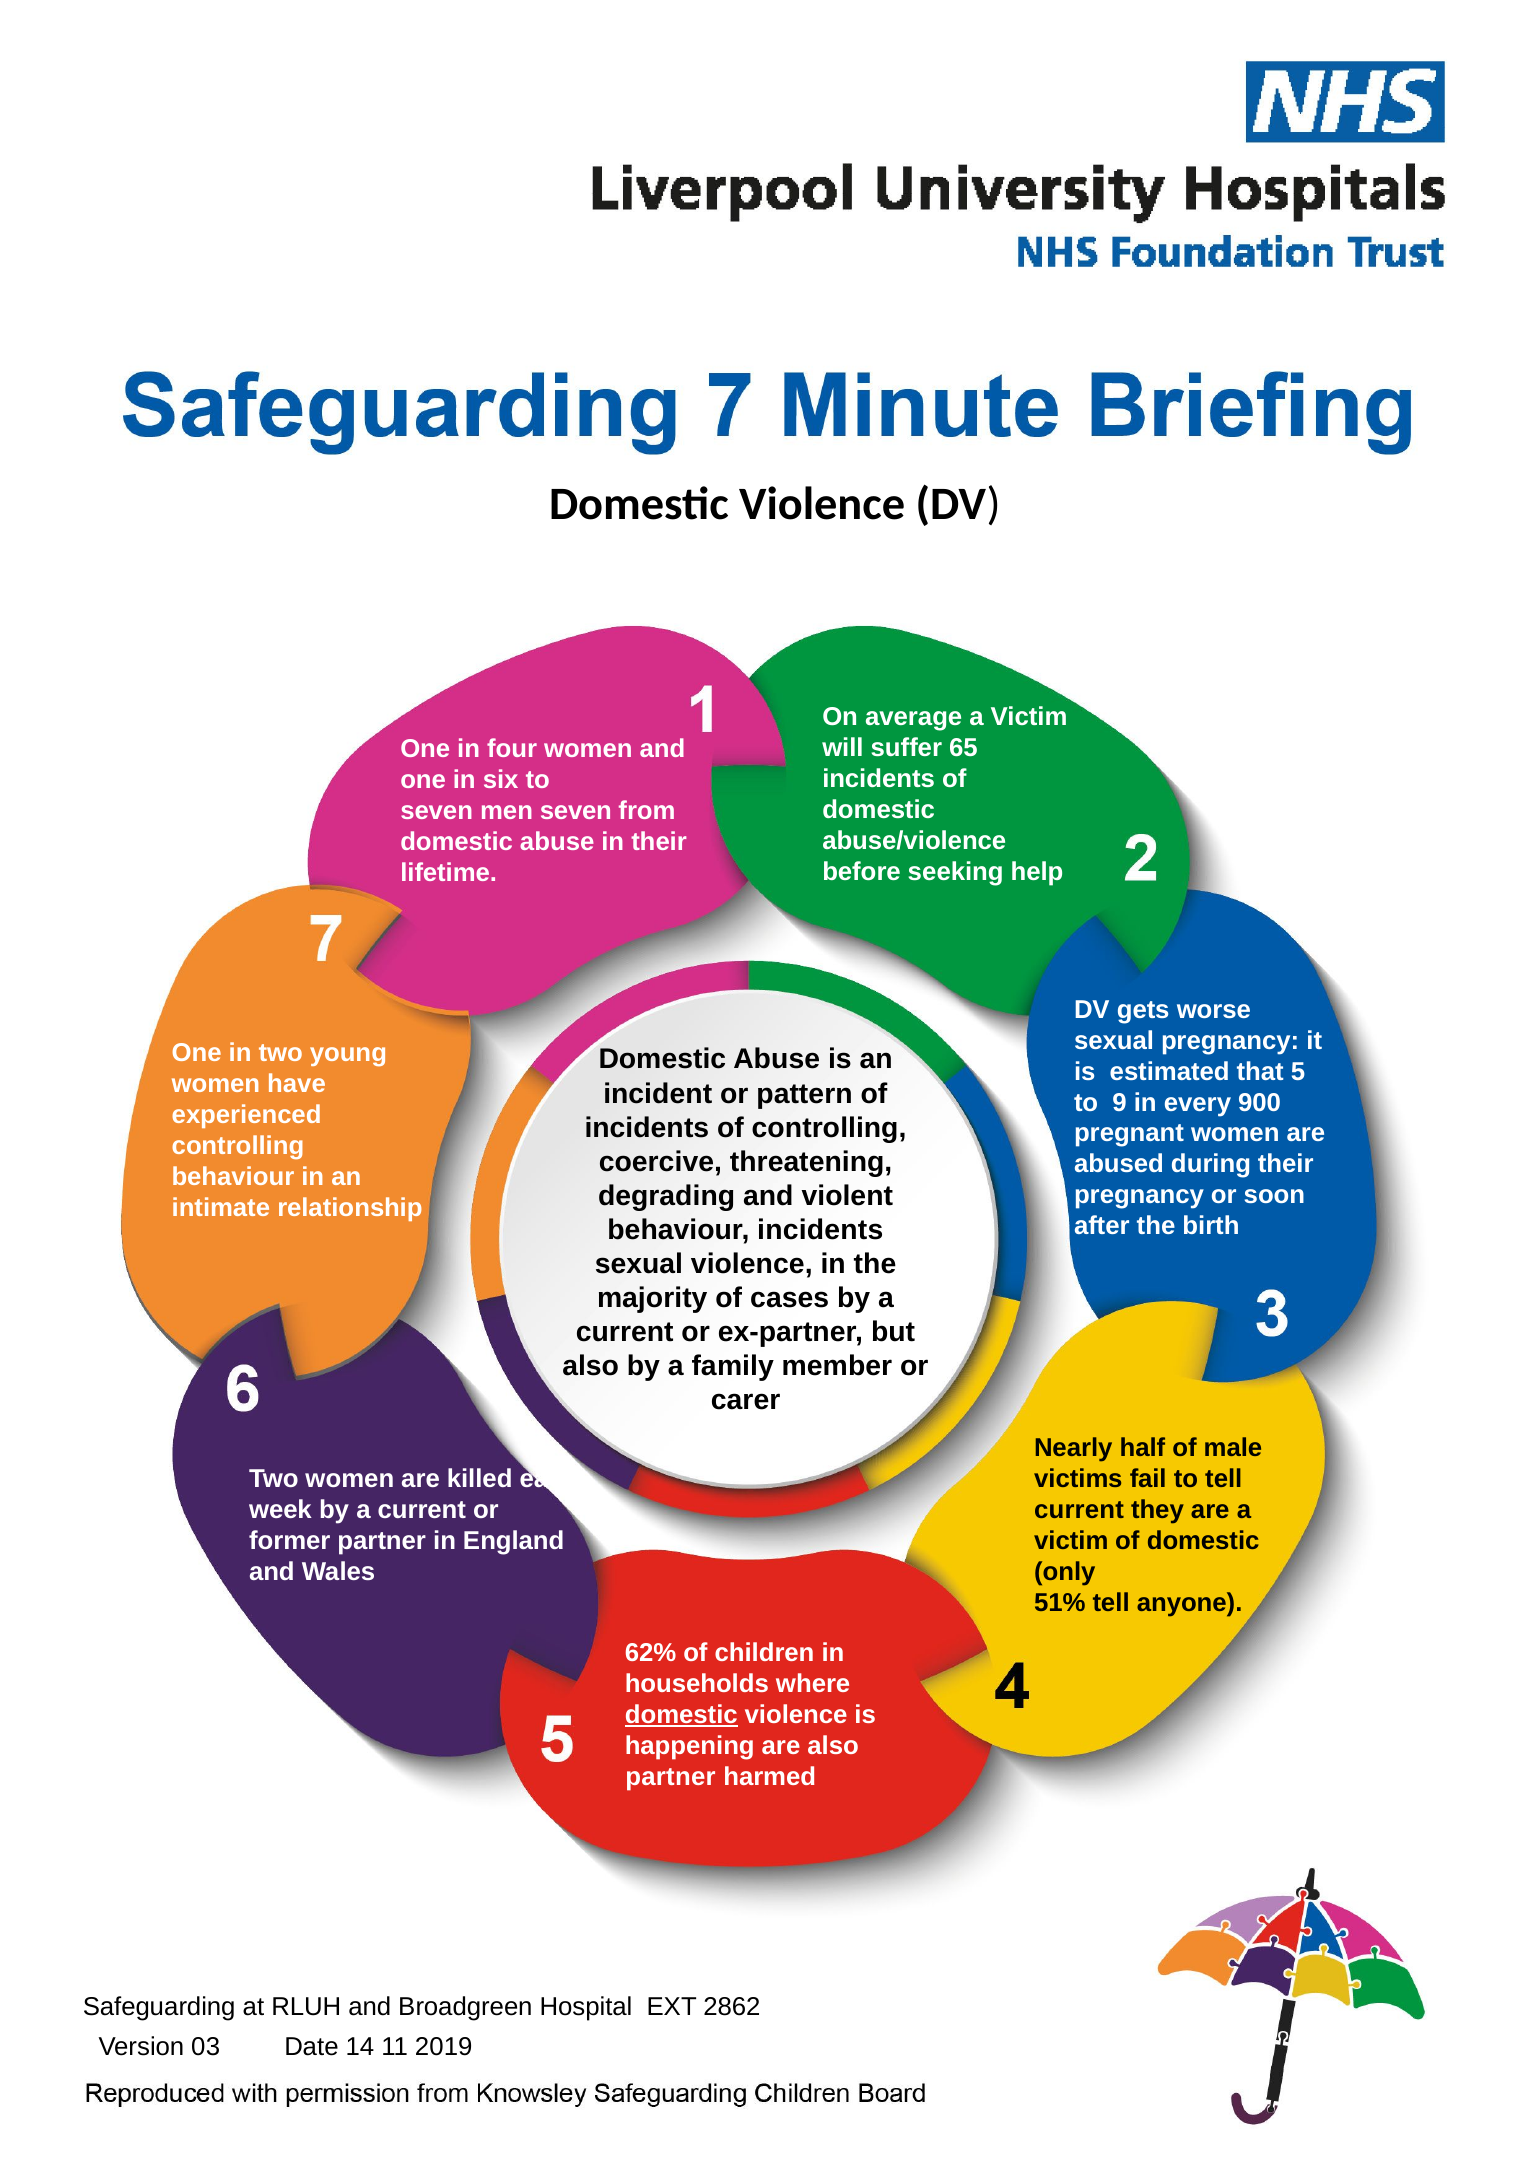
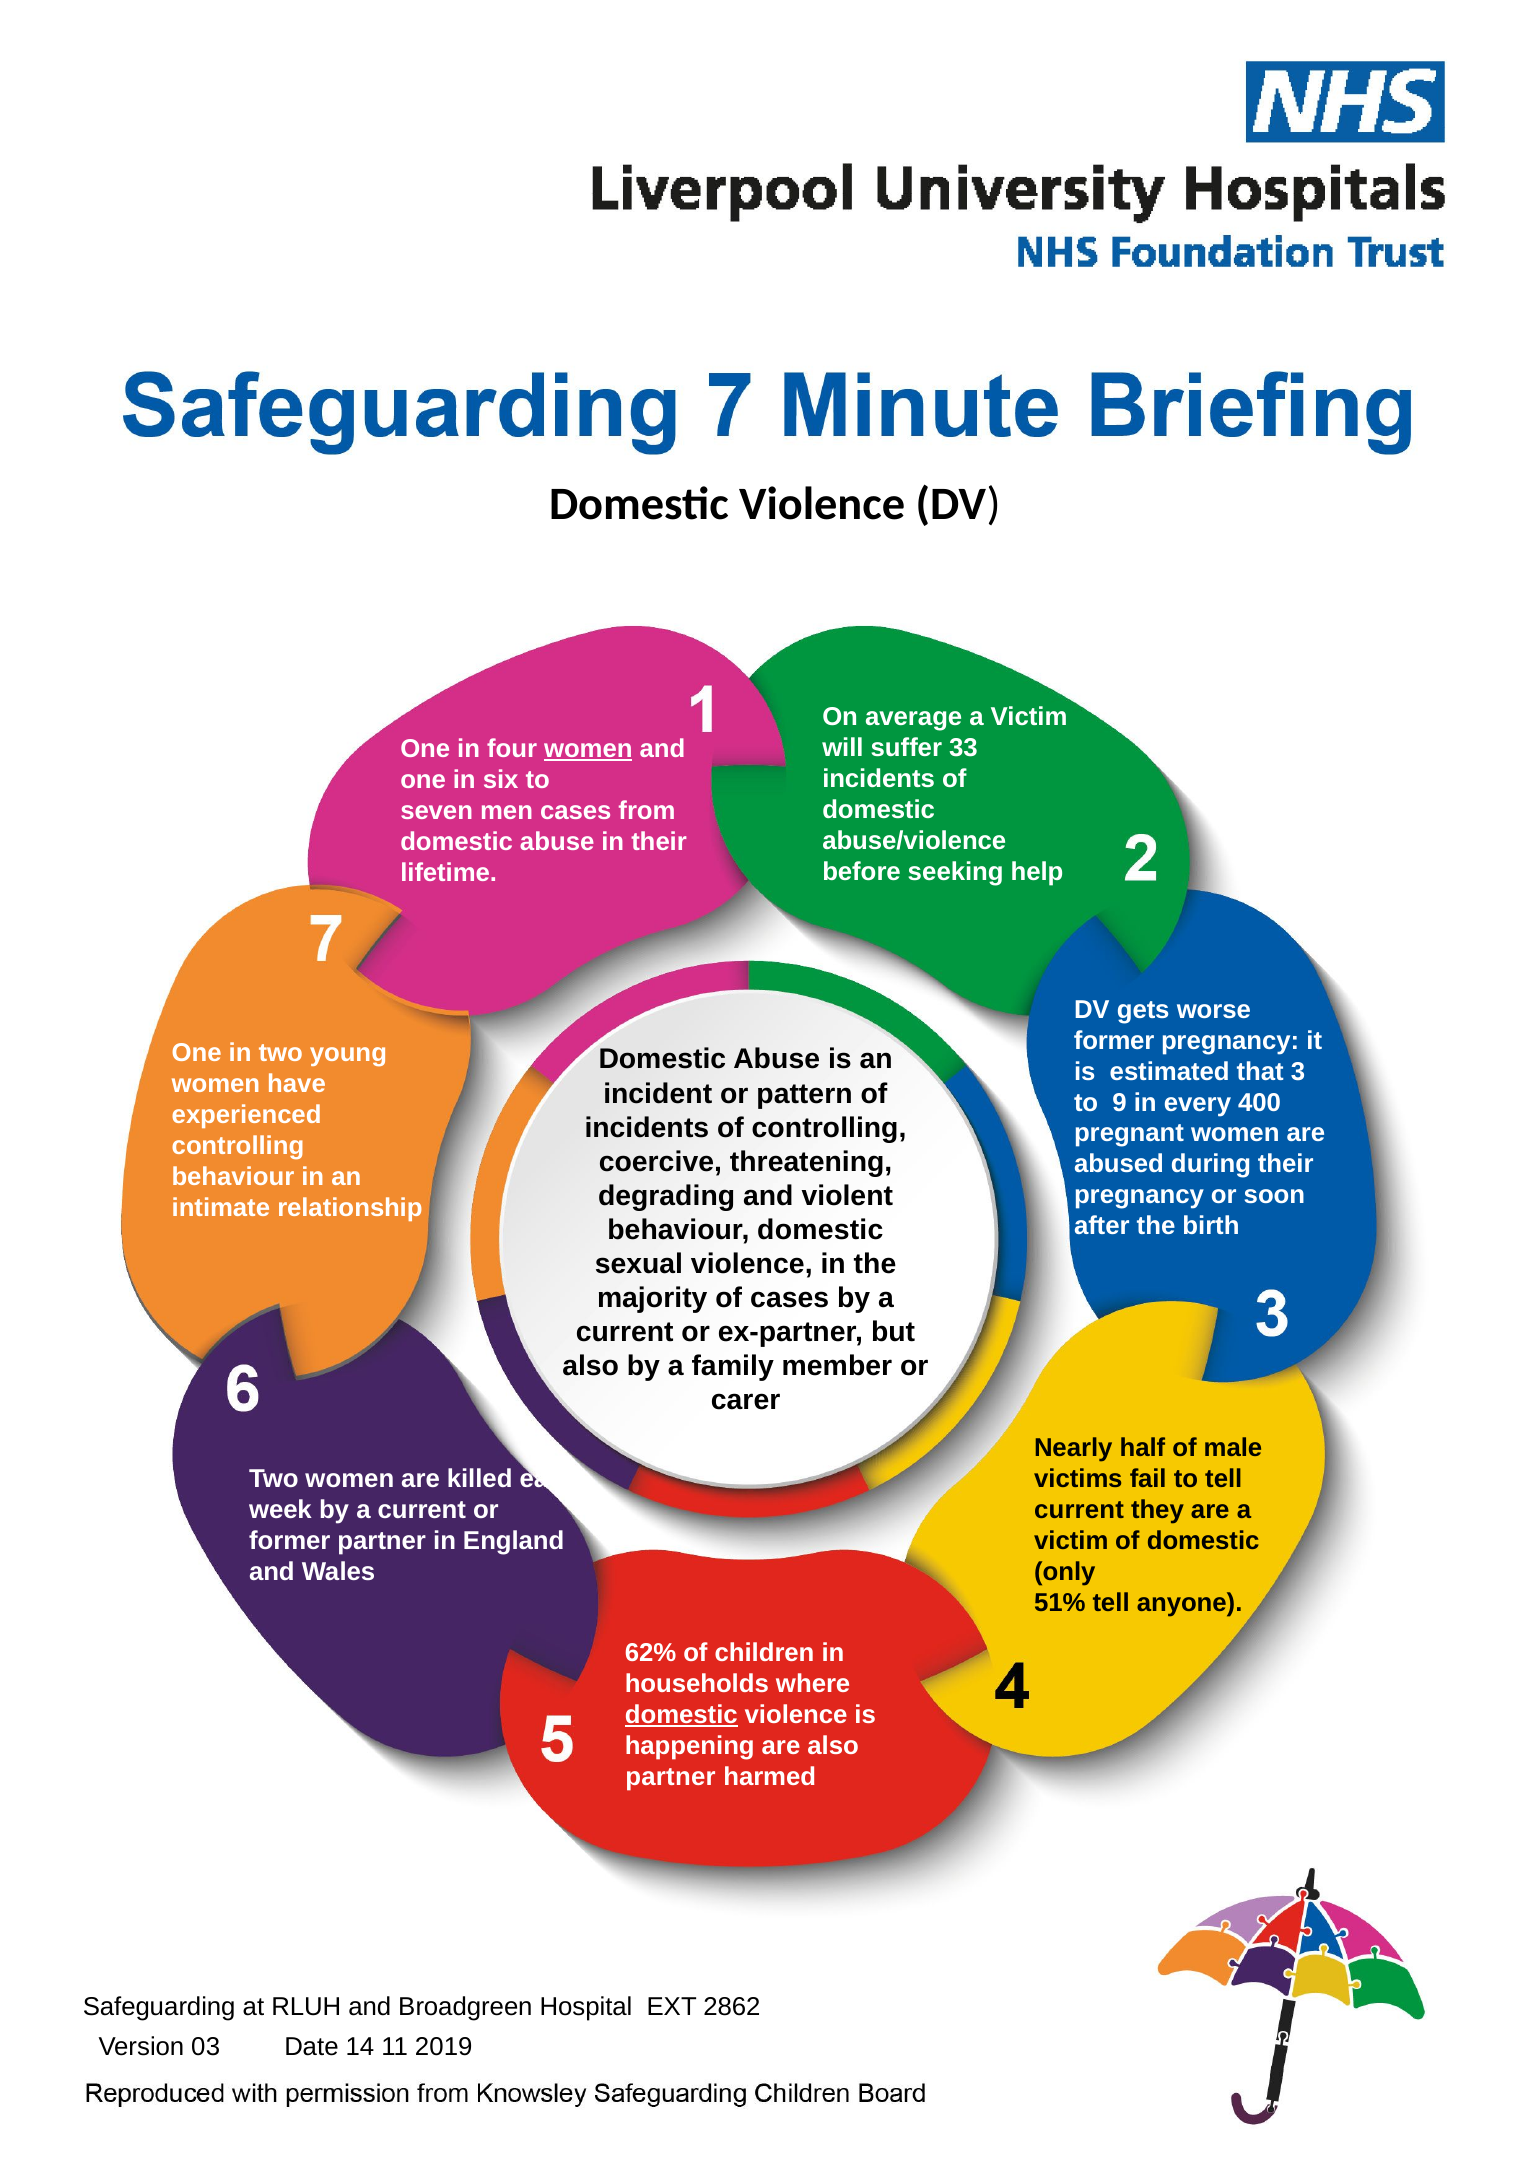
65: 65 -> 33 (964, 748)
women underline: none -> present (588, 749)
men seven: seven -> cases (576, 811)
sexual: sexual -> former (1114, 1040)
5: 5 -> 3 (1298, 1071)
900: 900 -> 400 (1260, 1102)
behaviour incidents: incidents -> domestic (820, 1230)
